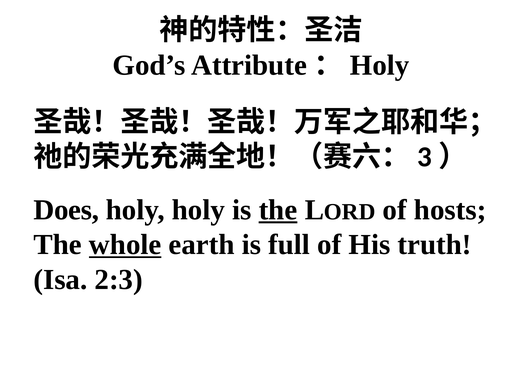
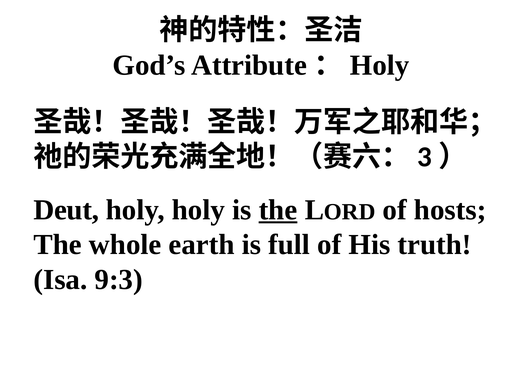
Does: Does -> Deut (66, 210)
whole underline: present -> none (125, 244)
2:3: 2:3 -> 9:3 (119, 279)
